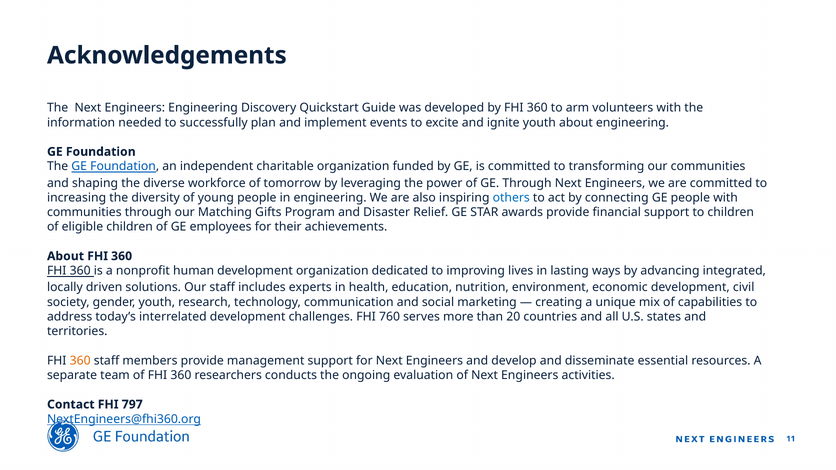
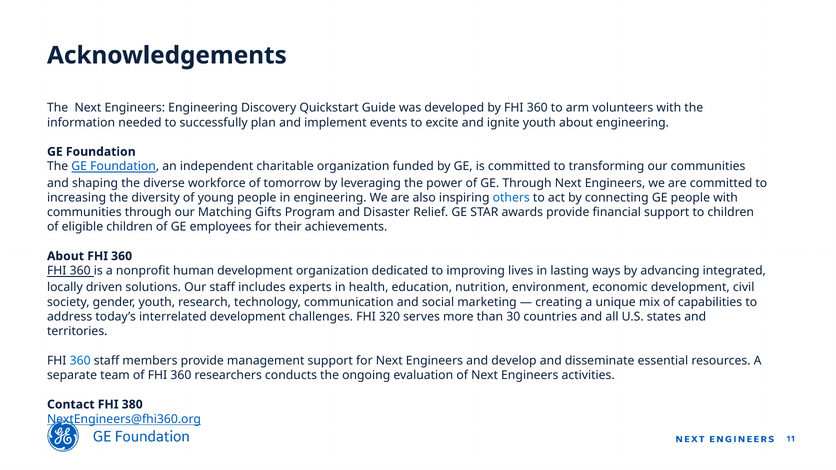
760: 760 -> 320 (390, 317)
20: 20 -> 30 (513, 317)
360 colour: orange -> blue (80, 361)
797: 797 -> 380 (132, 405)
